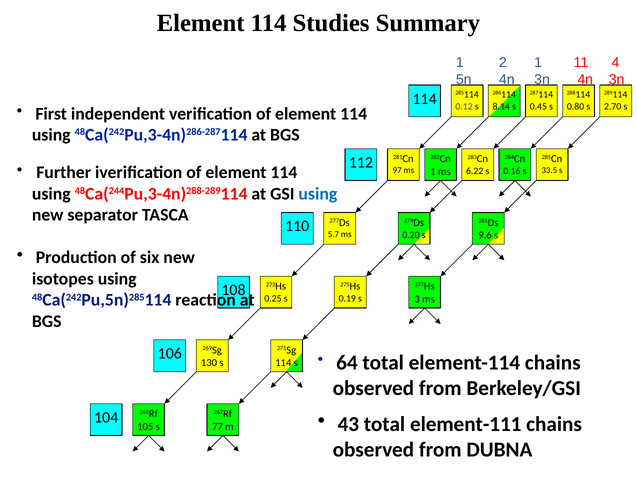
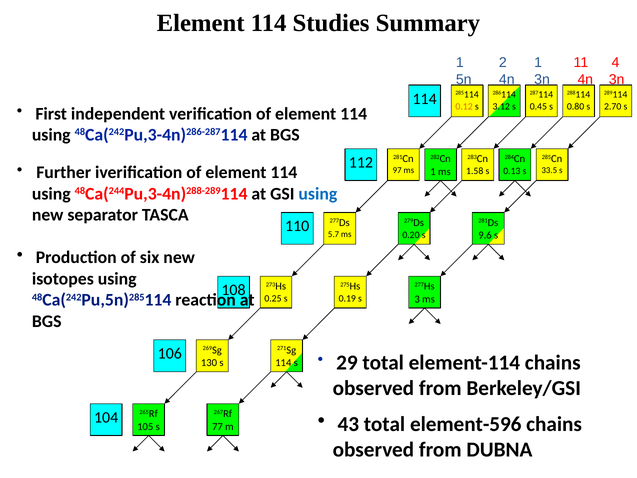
0.12 colour: purple -> orange (464, 106)
8.14: 8.14 -> 3.12 (501, 106)
6.22: 6.22 -> 1.58 (475, 171)
0.16: 0.16 -> 0.13 (512, 171)
64: 64 -> 29 (347, 362)
element-111: element-111 -> element-596 (466, 424)
